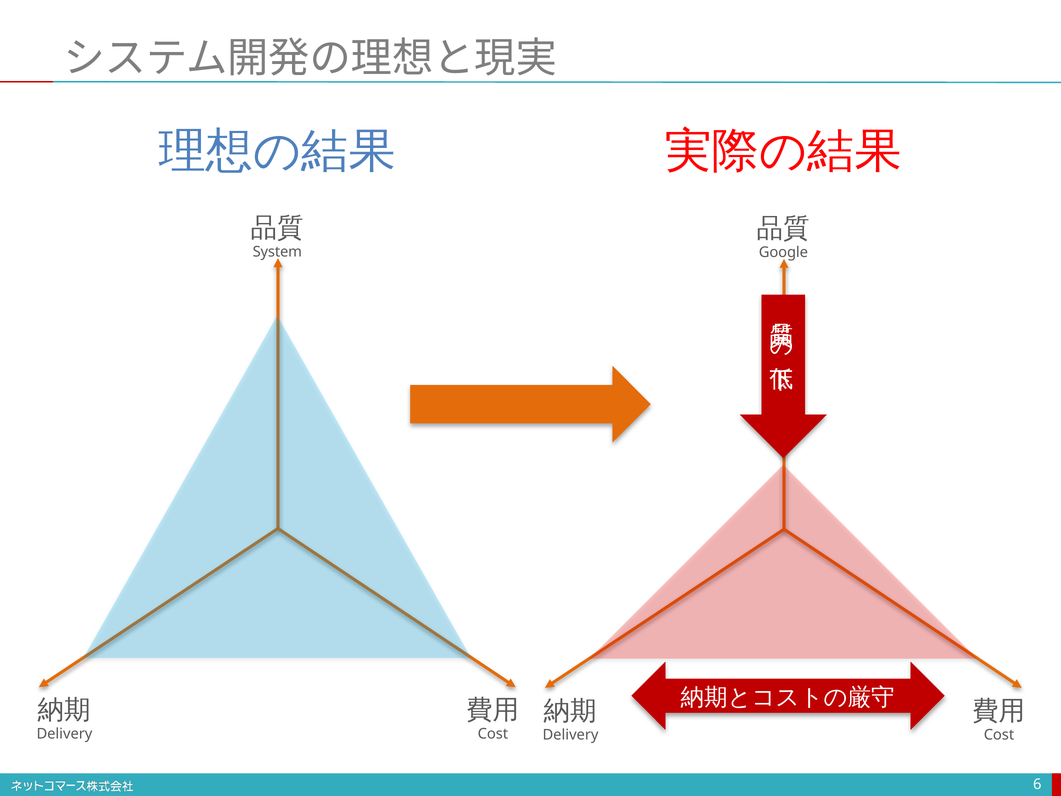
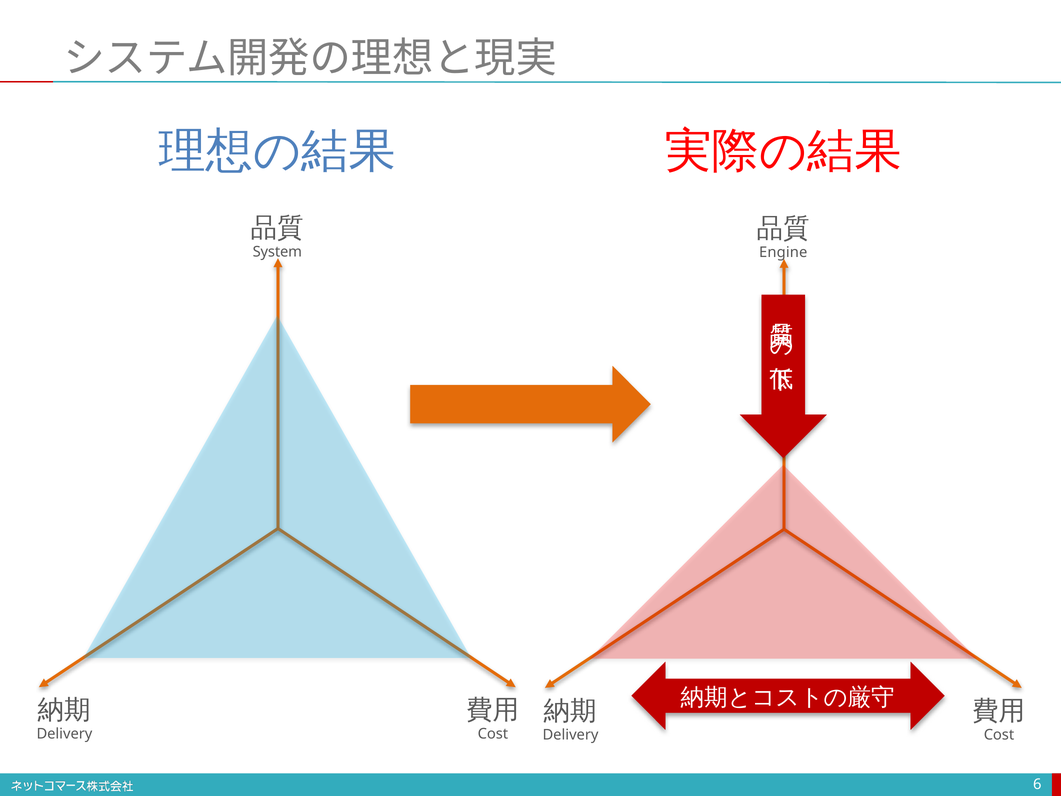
Google: Google -> Engine (783, 252)
